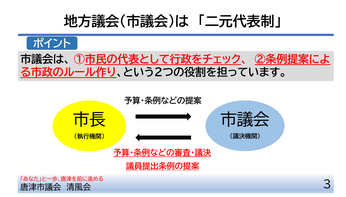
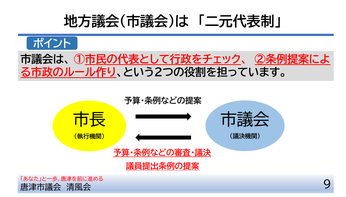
3: 3 -> 9 (327, 185)
